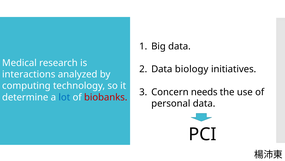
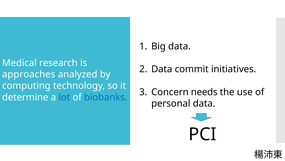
biology: biology -> commit (192, 69)
interactions: interactions -> approaches (29, 74)
biobanks colour: red -> blue (106, 97)
